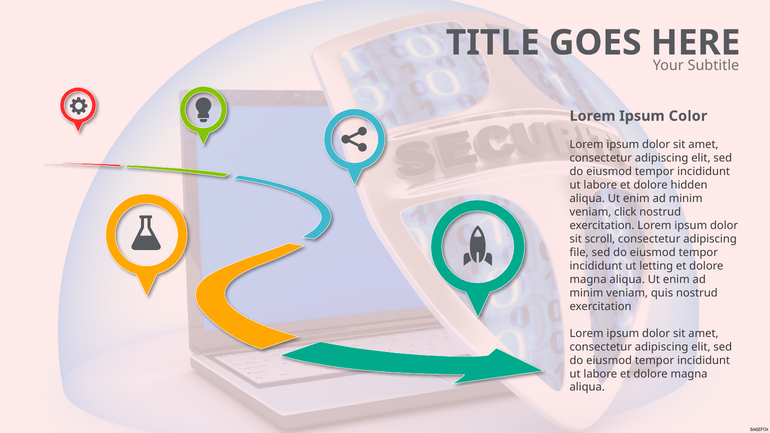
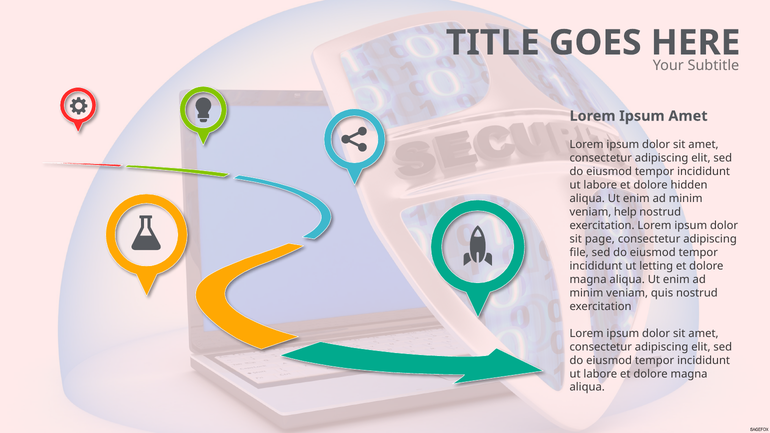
Ipsum Color: Color -> Amet (688, 116)
click: click -> help (625, 212)
scroll: scroll -> page (600, 239)
